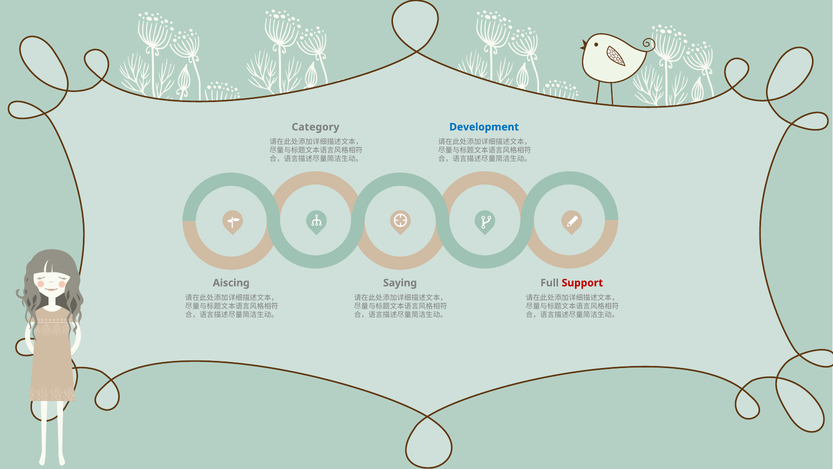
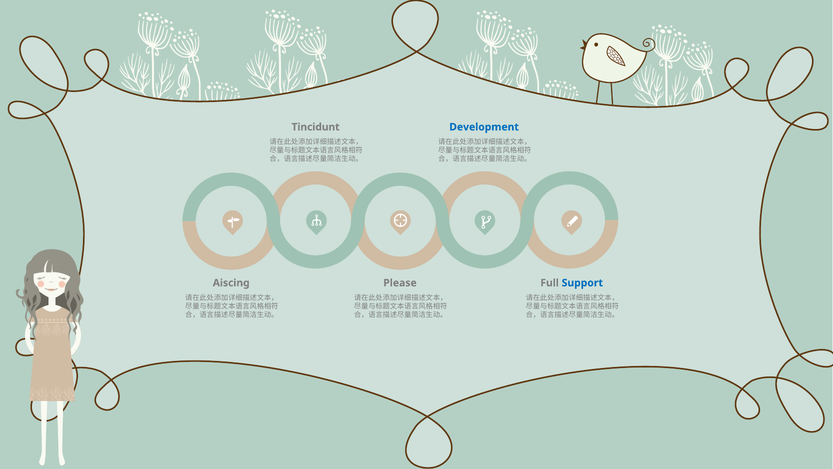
Category: Category -> Tincidunt (316, 127)
Saying: Saying -> Please (400, 283)
Support colour: red -> blue (582, 283)
